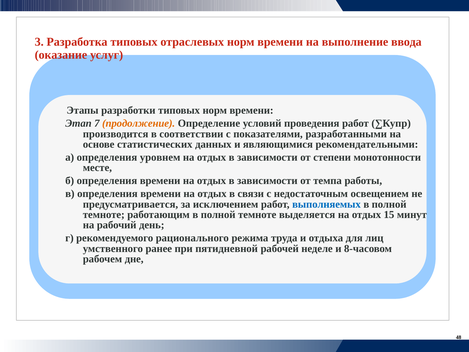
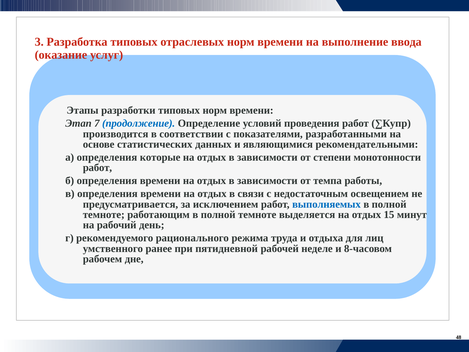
продолжение colour: orange -> blue (139, 123)
уровнем: уровнем -> которые (160, 157)
месте: месте -> работ (97, 168)
